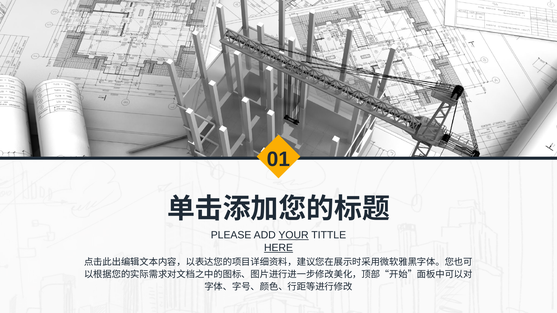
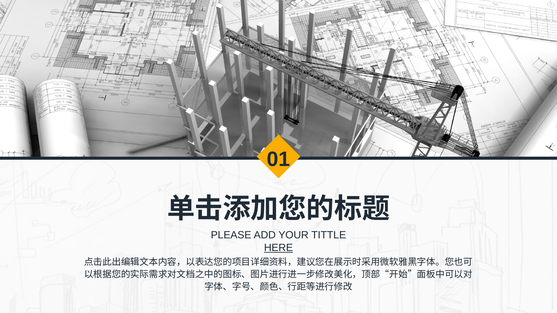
YOUR underline: present -> none (294, 235)
